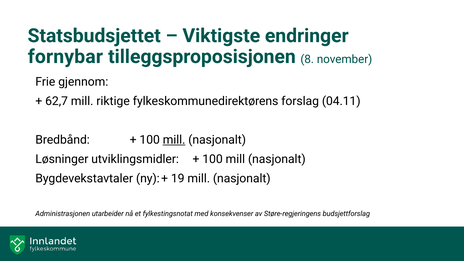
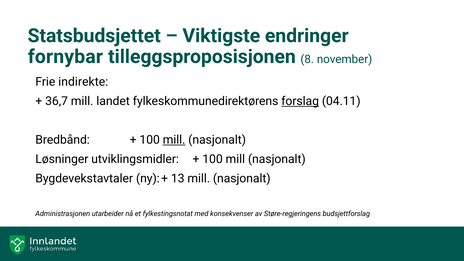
gjennom: gjennom -> indirekte (83, 82)
62,7: 62,7 -> 36,7 (57, 101)
riktige: riktige -> landet (113, 101)
forslag underline: none -> present (300, 101)
19: 19 -> 13 (178, 179)
